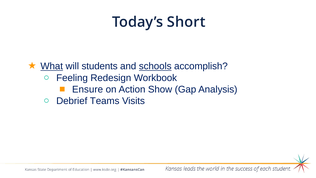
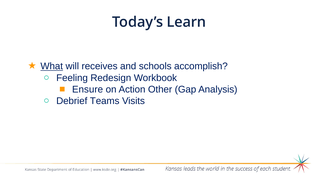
Short: Short -> Learn (186, 22)
students: students -> receives (100, 66)
schools underline: present -> none (155, 66)
Show: Show -> Other (160, 89)
